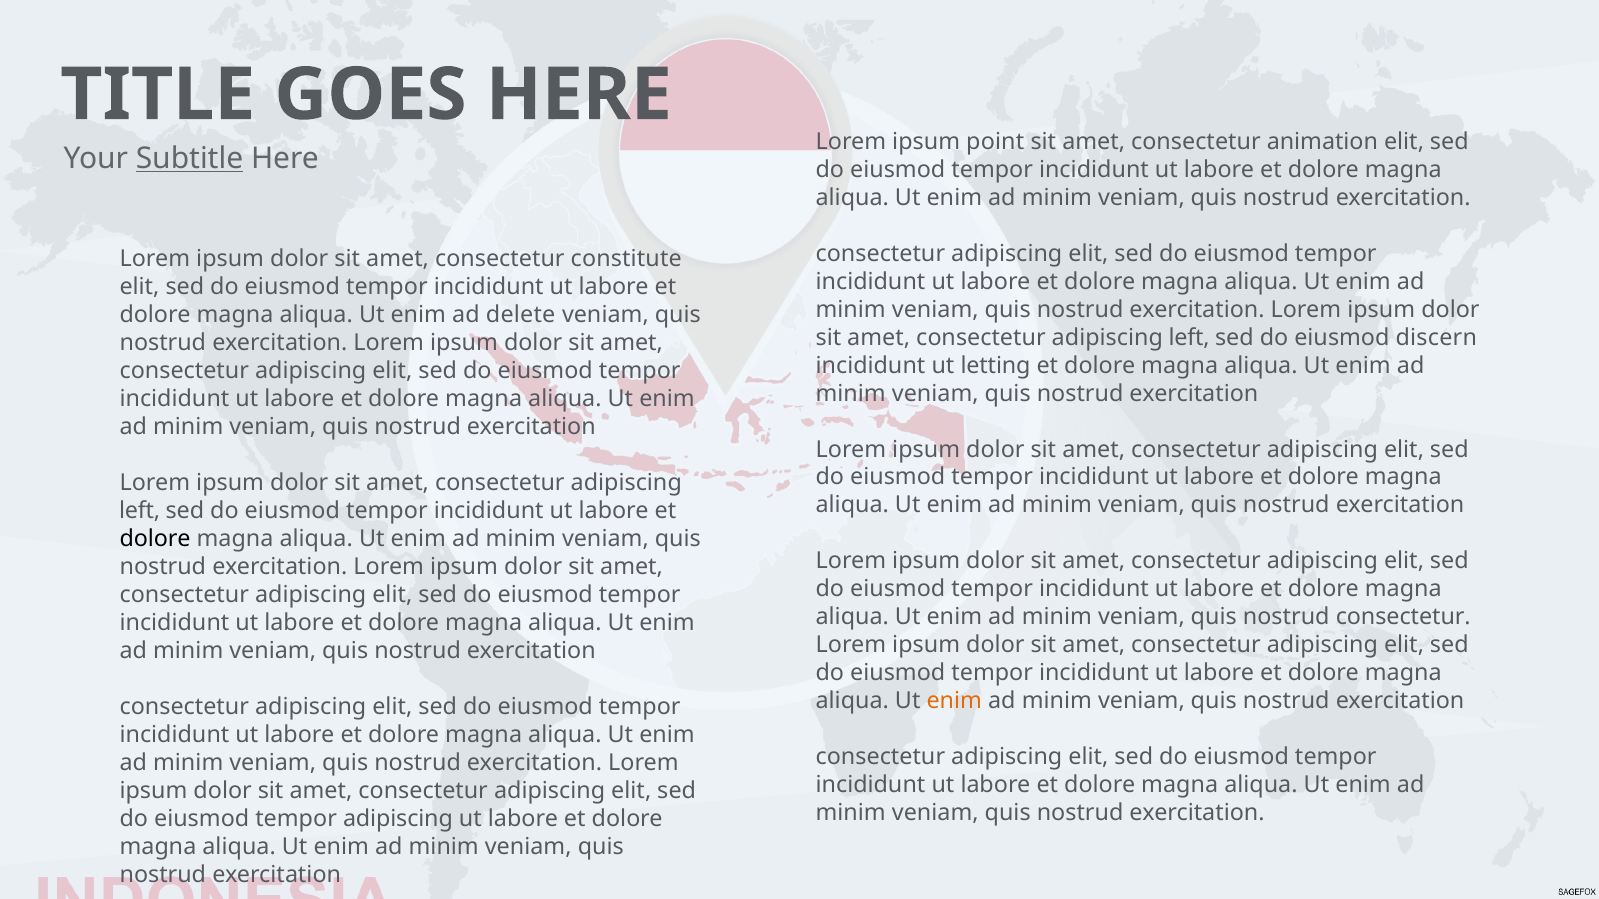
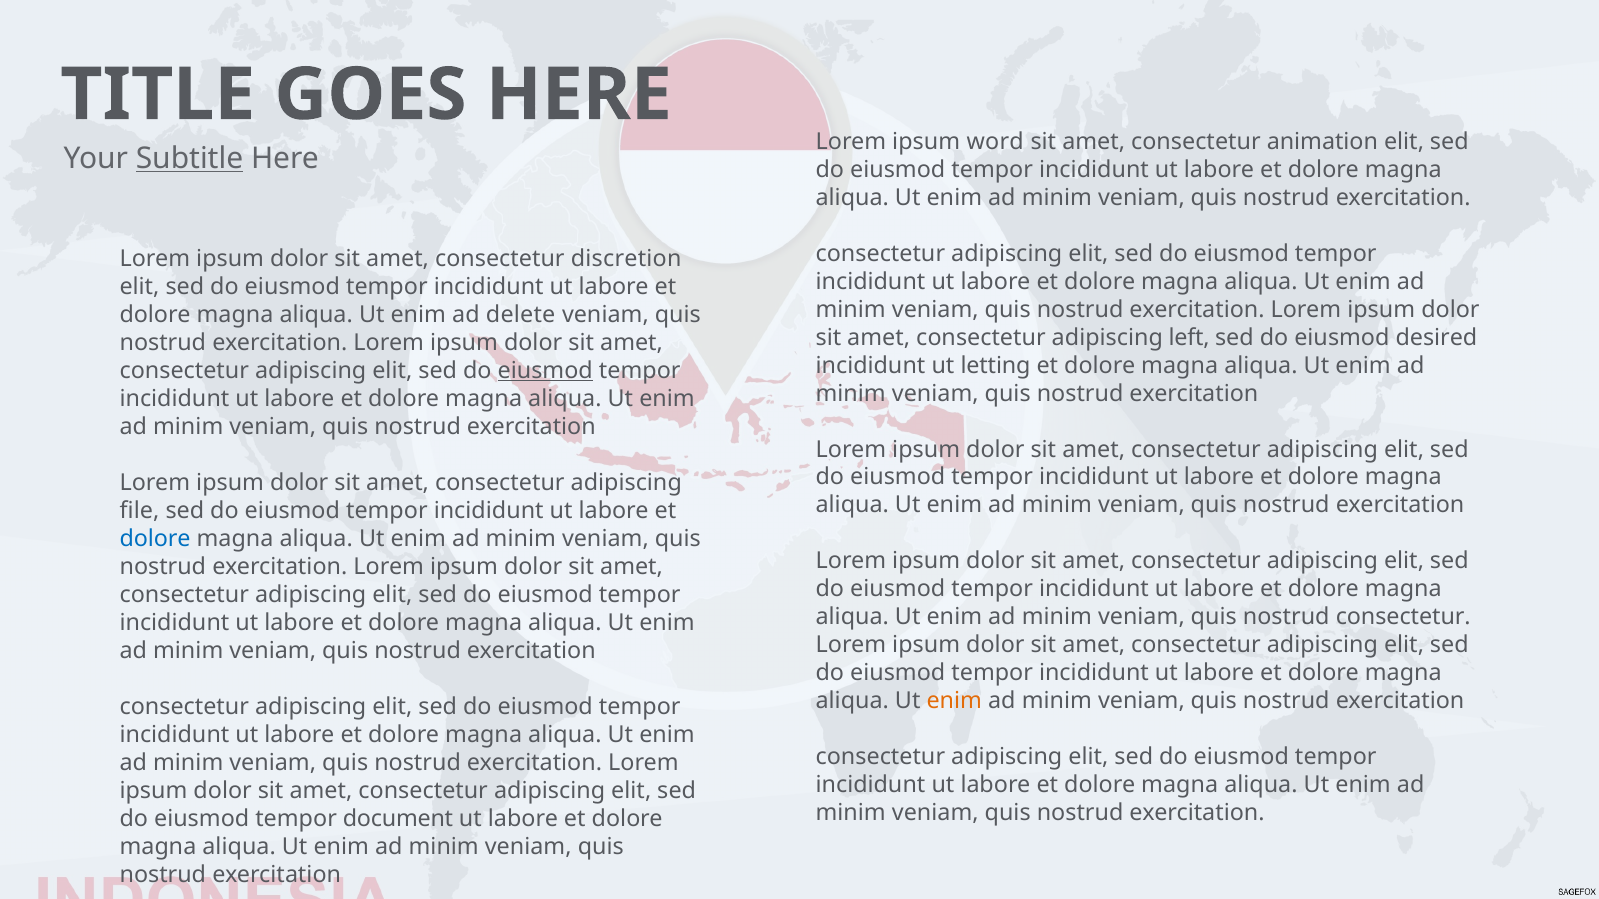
point: point -> word (995, 142)
constitute: constitute -> discretion (626, 259)
discern: discern -> desired (1436, 338)
eiusmod underline: none -> present (545, 371)
left: left -> file (139, 511)
dolore colour: black -> blue (155, 539)
tempor adipiscing: adipiscing -> document (398, 819)
